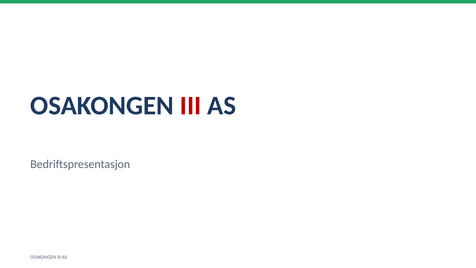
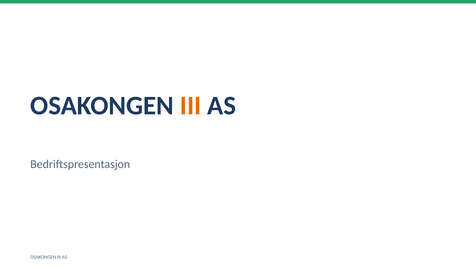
III colour: red -> orange (191, 106)
